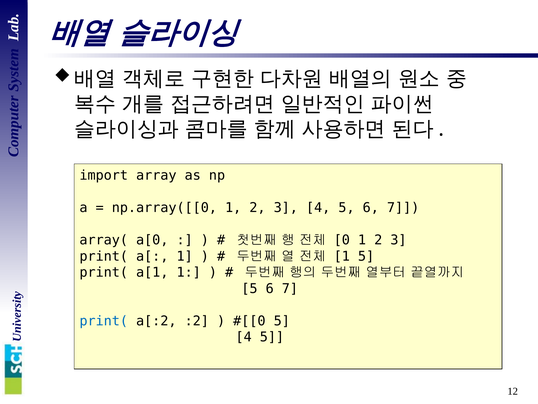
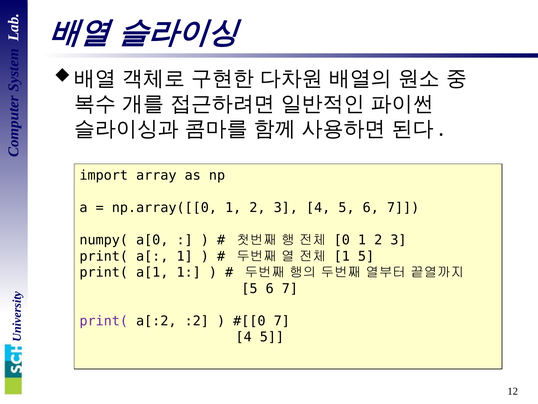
array(: array( -> numpy( (104, 240)
print( colour: blue -> purple (104, 321)
5: 5 -> 7 (282, 321)
